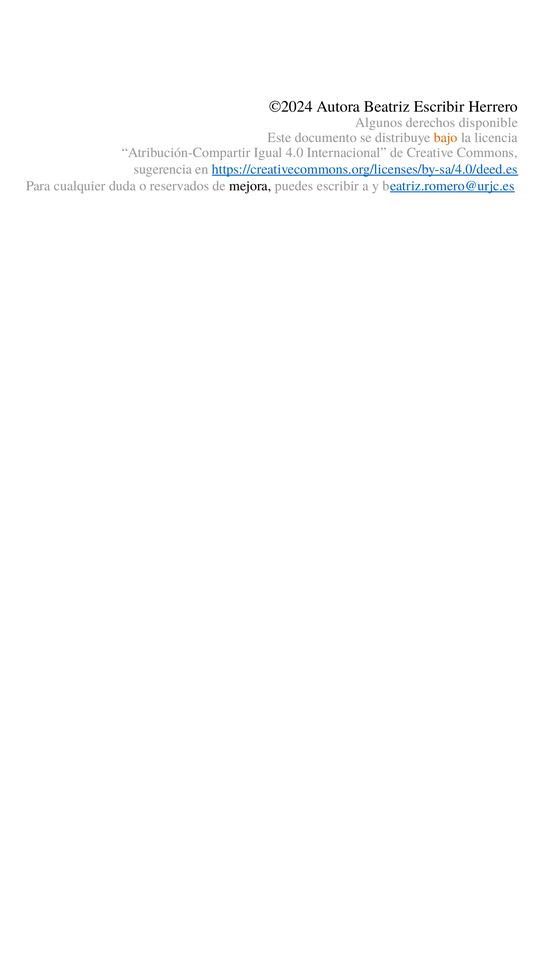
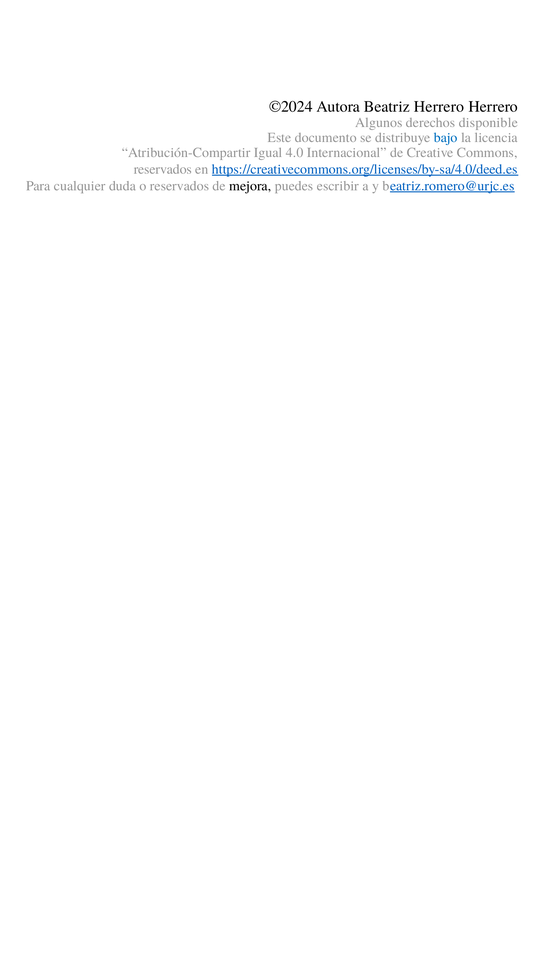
Beatriz Escribir: Escribir -> Herrero (439, 107)
bajo colour: orange -> blue (446, 138)
sugerencia: sugerencia -> reservados (163, 169)
